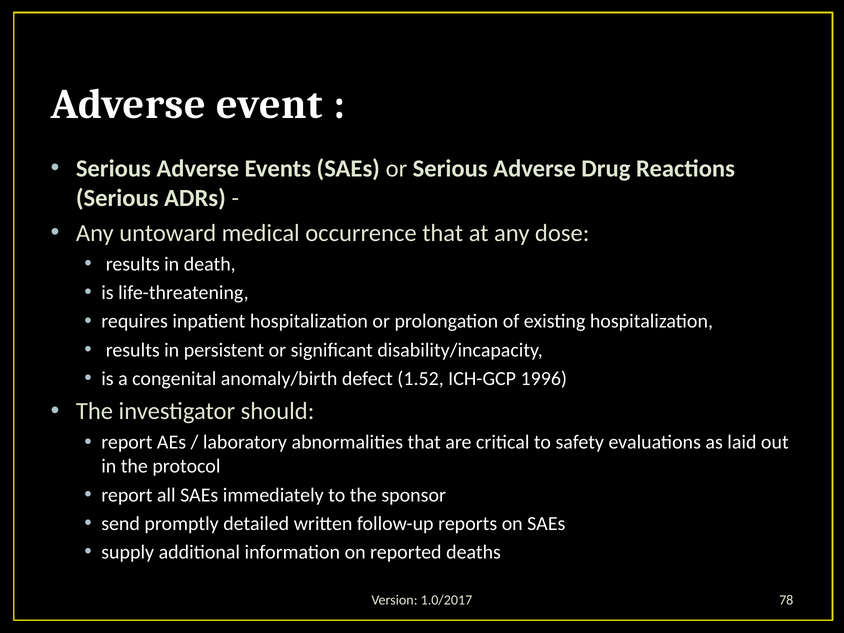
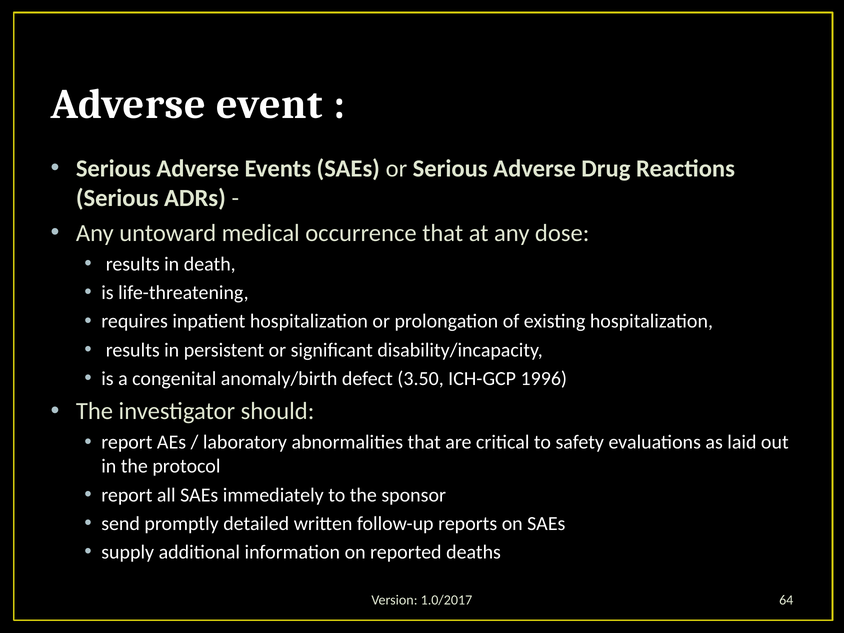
1.52: 1.52 -> 3.50 (421, 379)
78: 78 -> 64 (786, 600)
